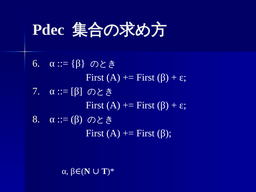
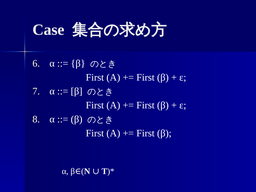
Pdec: Pdec -> Case (48, 30)
